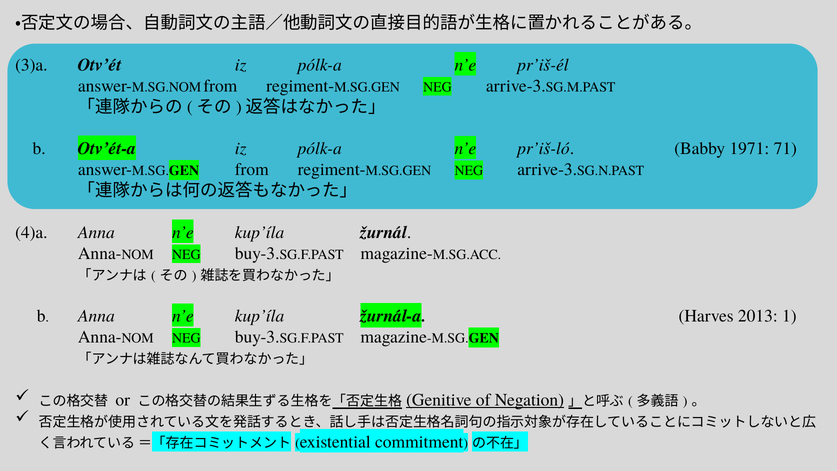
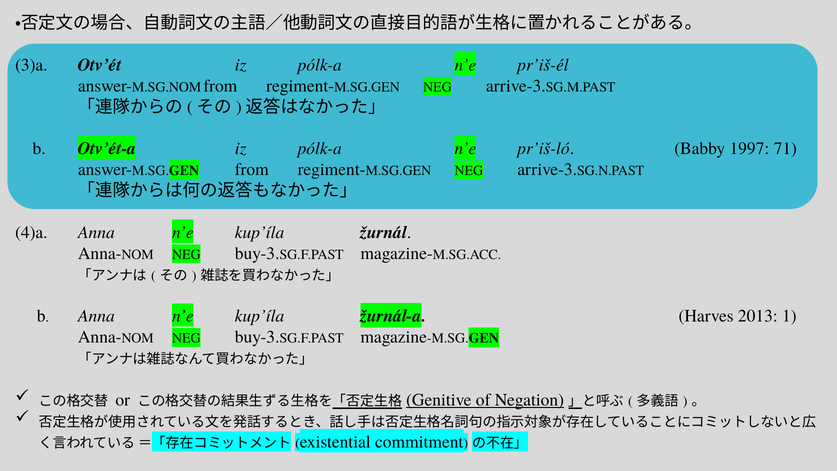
1971: 1971 -> 1997 (749, 149)
